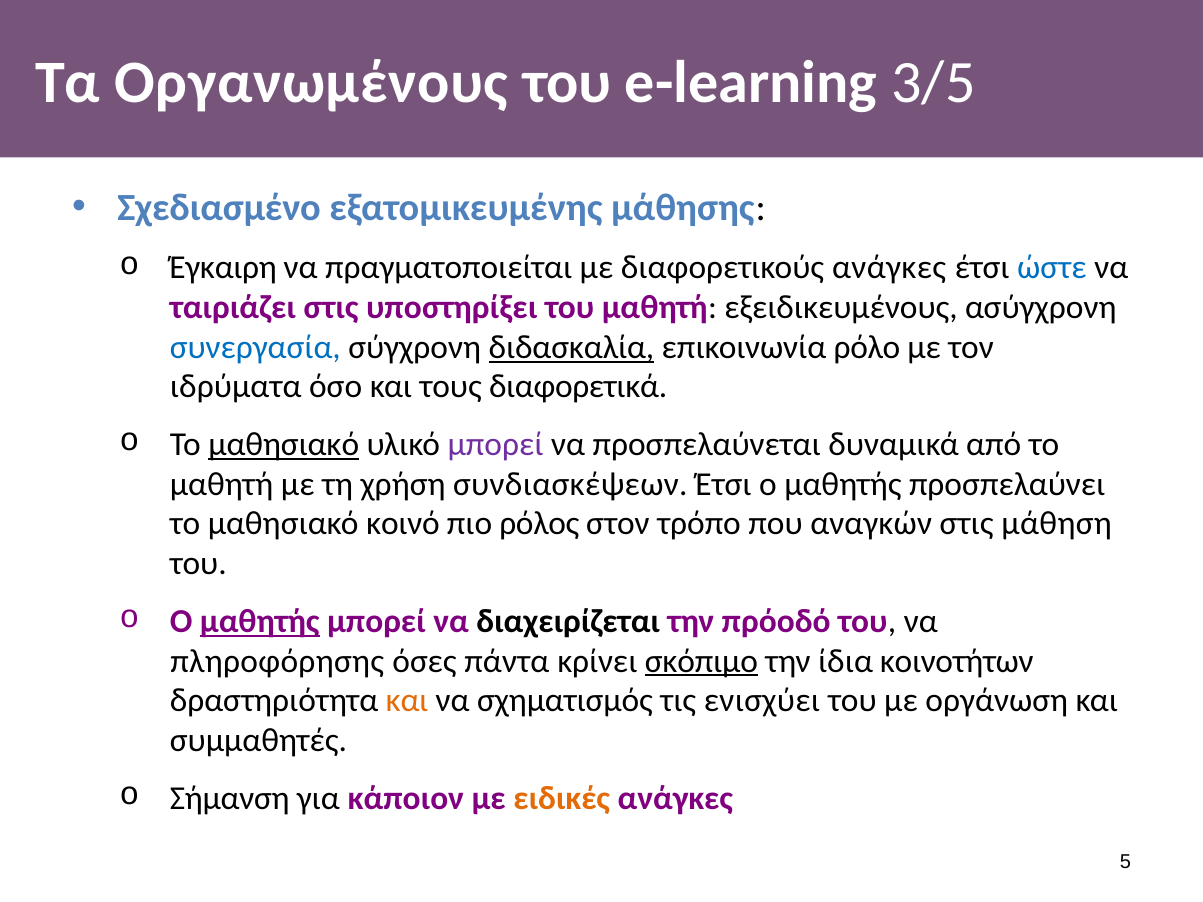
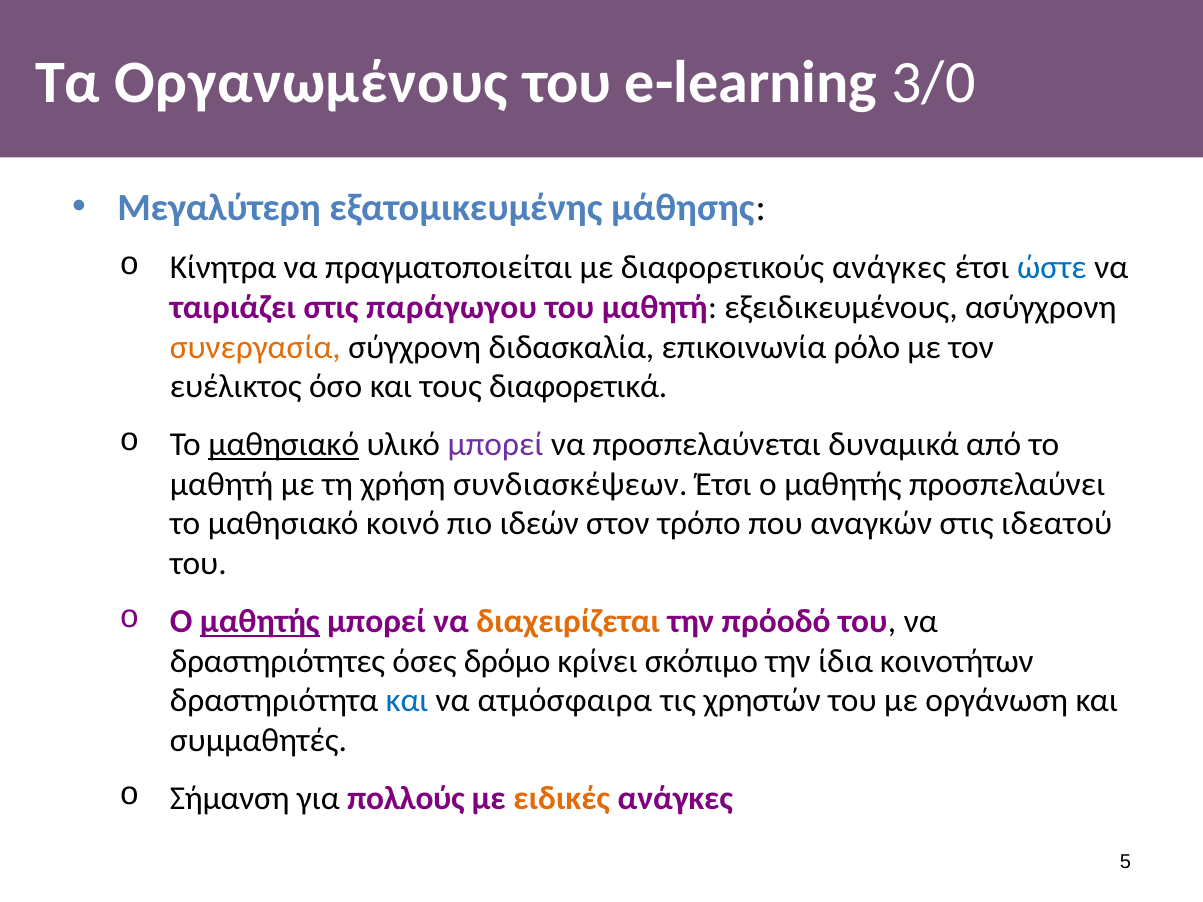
3/5: 3/5 -> 3/0 (934, 83)
Σχεδιασμένο: Σχεδιασμένο -> Μεγαλύτερη (219, 208)
Έγκαιρη: Έγκαιρη -> Κίνητρα (223, 268)
υποστηρίξει: υποστηρίξει -> παράγωγου (452, 308)
συνεργασία colour: blue -> orange (255, 347)
διδασκαλία underline: present -> none (571, 347)
ιδρύματα: ιδρύματα -> ευέλικτος (236, 387)
ρόλος: ρόλος -> ιδεών (539, 524)
μάθηση: μάθηση -> ιδεατού (1057, 524)
διαχειρίζεται colour: black -> orange (568, 621)
πληροφόρησης: πληροφόρησης -> δραστηριότητες (278, 661)
πάντα: πάντα -> δρόμο (507, 661)
σκόπιμο underline: present -> none (701, 661)
και colour: orange -> blue (407, 701)
σχηματισμός: σχηματισμός -> ατμόσφαιρα (565, 701)
ενισχύει: ενισχύει -> χρηστών (762, 701)
κάποιον: κάποιον -> πολλούς (406, 798)
